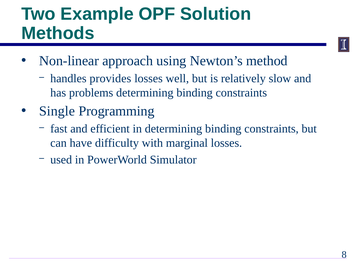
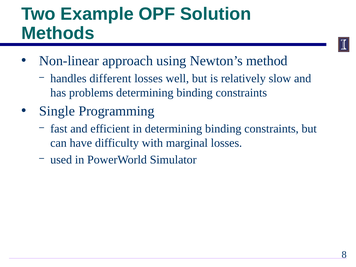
provides: provides -> different (110, 79)
